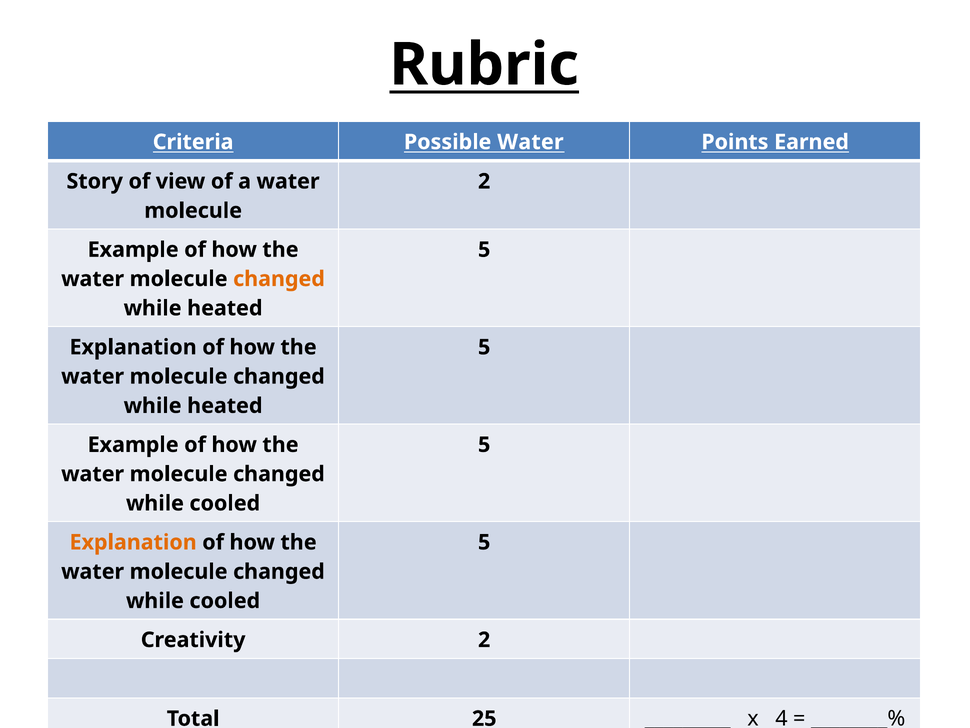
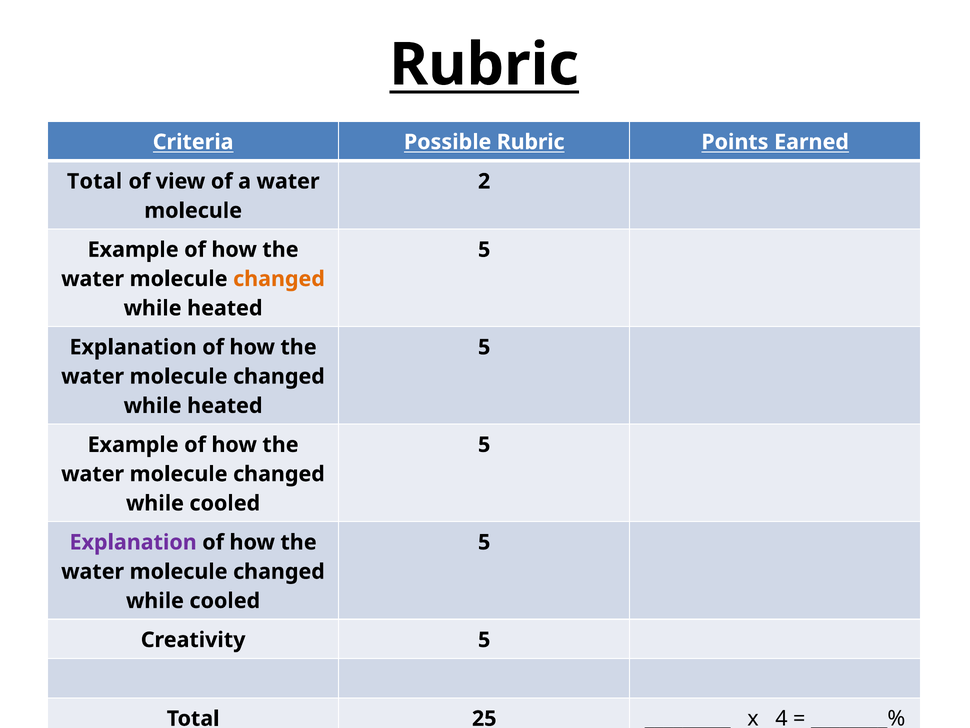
Possible Water: Water -> Rubric (531, 142)
Story: Story -> Total (95, 181)
Explanation colour: orange -> purple (133, 542)
Creativity 2: 2 -> 5 (484, 640)
